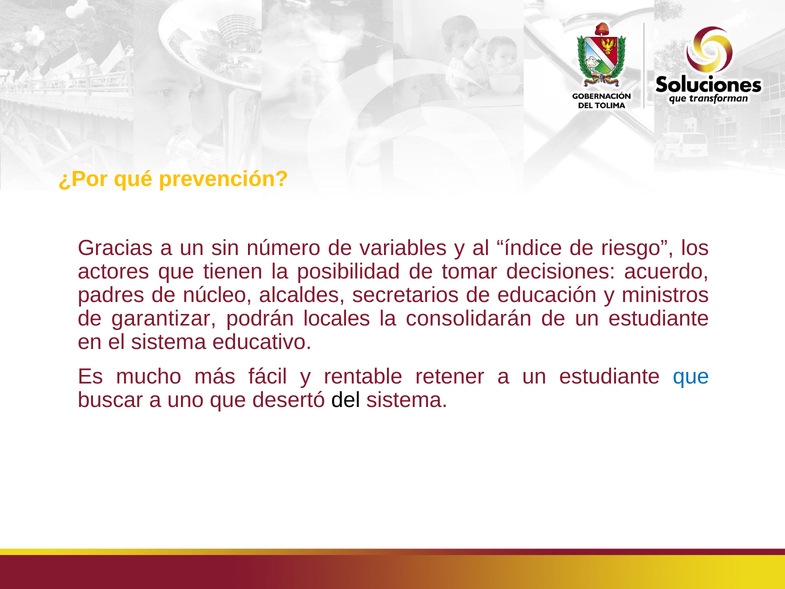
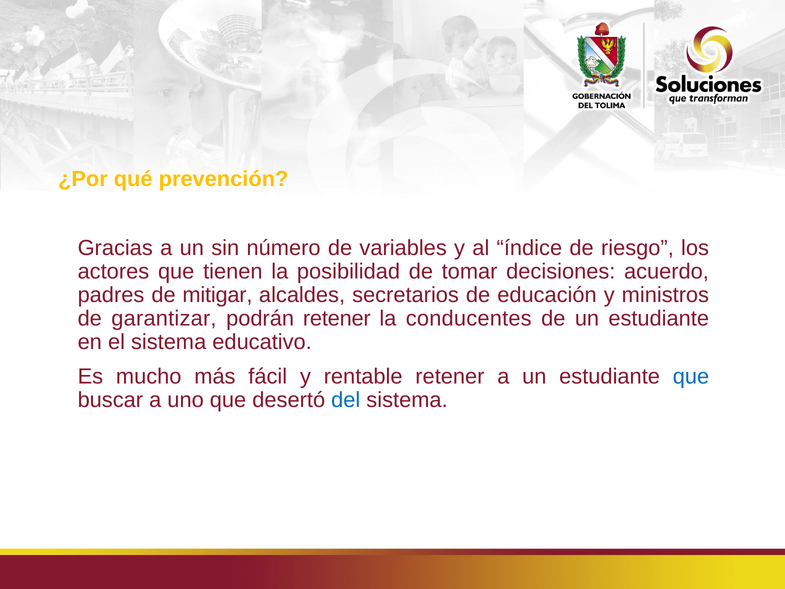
núcleo: núcleo -> mitigar (217, 295)
podrán locales: locales -> retener (337, 318)
consolidarán: consolidarán -> conducentes (469, 318)
del colour: black -> blue (346, 400)
